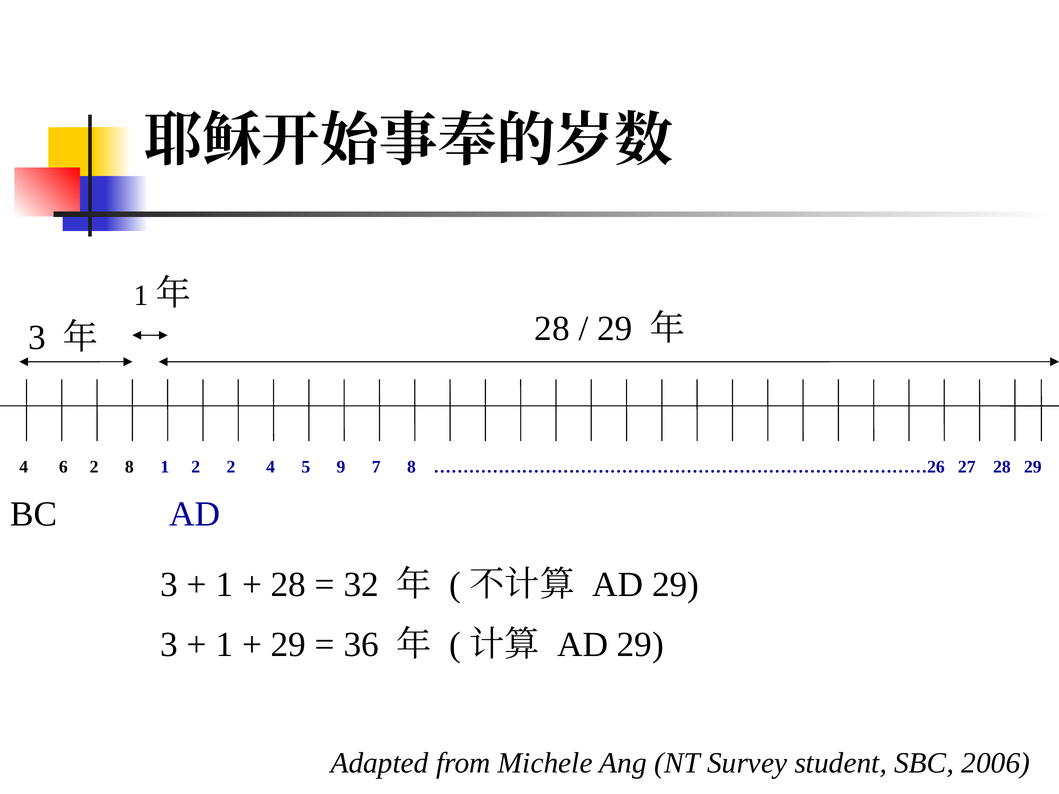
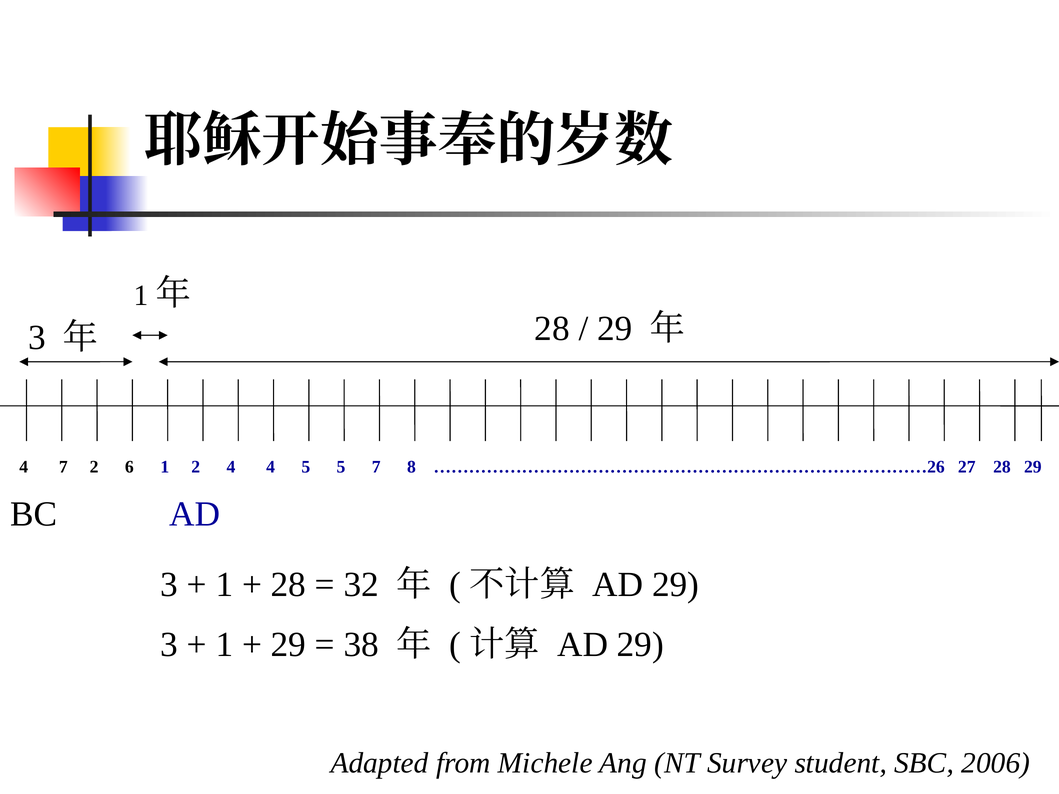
4 6: 6 -> 7 (63, 467)
2 8: 8 -> 6 (129, 467)
2 2: 2 -> 4 (231, 467)
5 9: 9 -> 5 (341, 467)
36: 36 -> 38 (361, 645)
